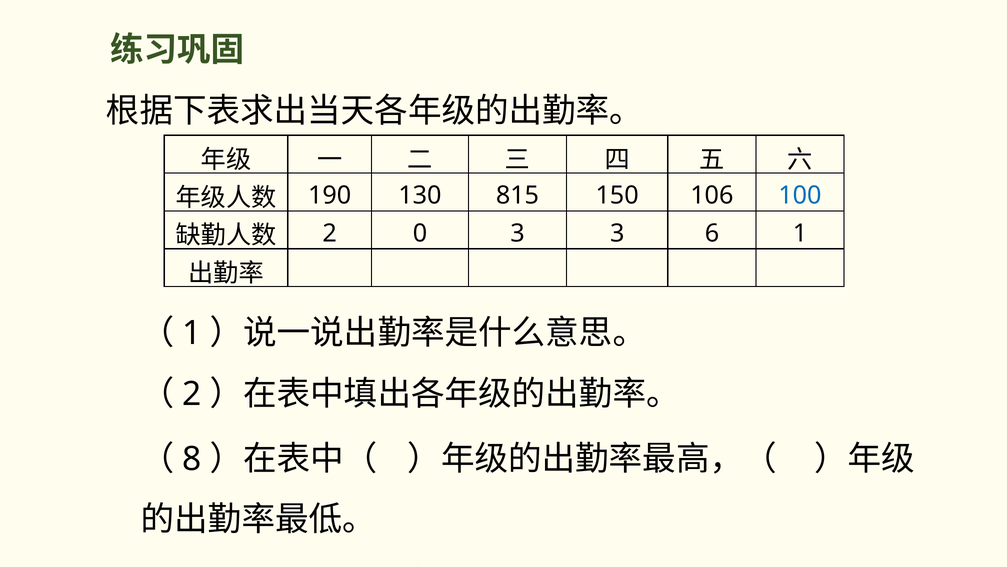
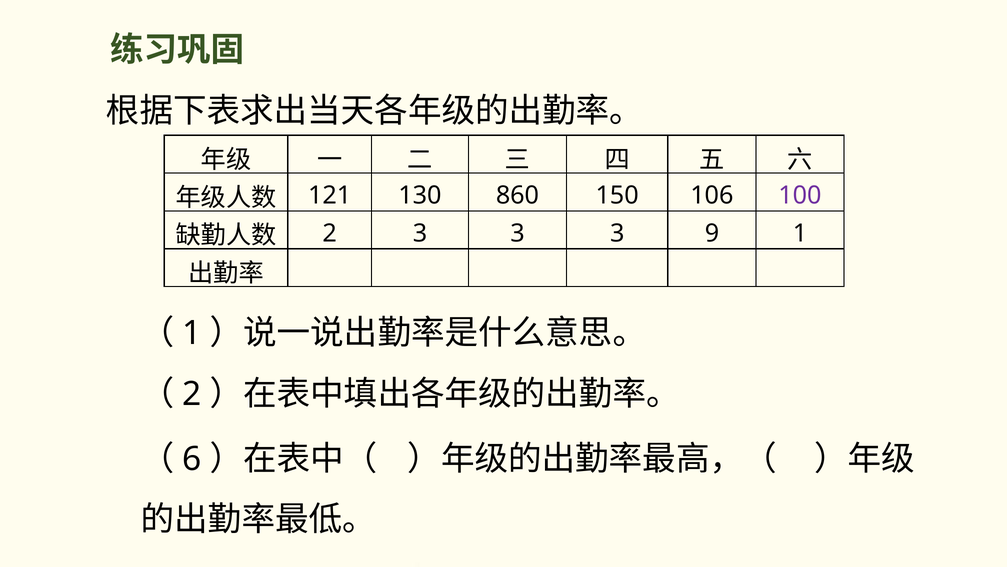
190: 190 -> 121 (330, 195)
815: 815 -> 860 (517, 195)
100 colour: blue -> purple (800, 195)
2 0: 0 -> 3 (420, 233)
6: 6 -> 9 (712, 233)
8: 8 -> 6 (192, 459)
